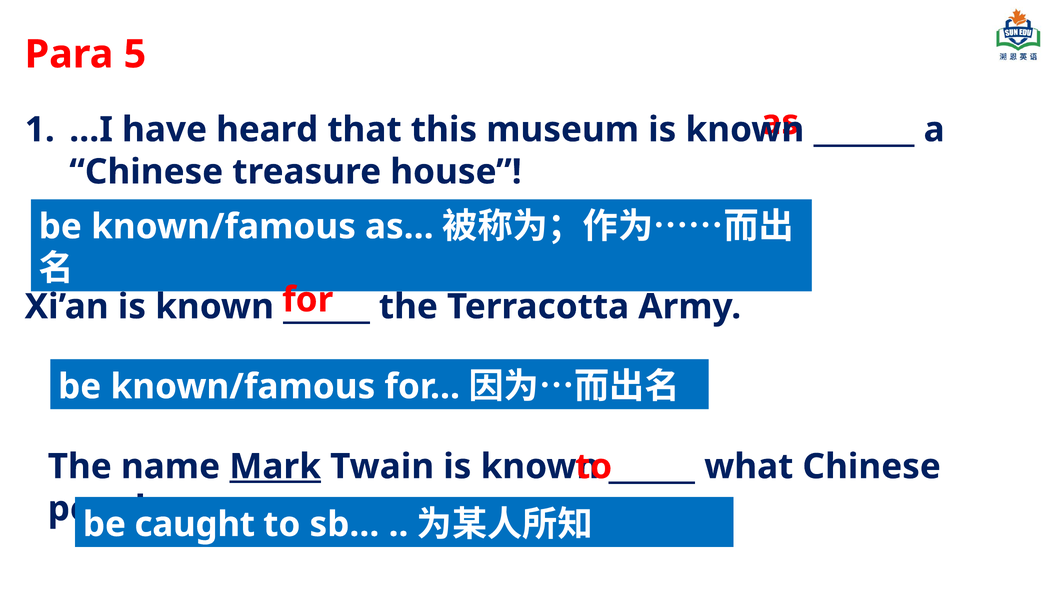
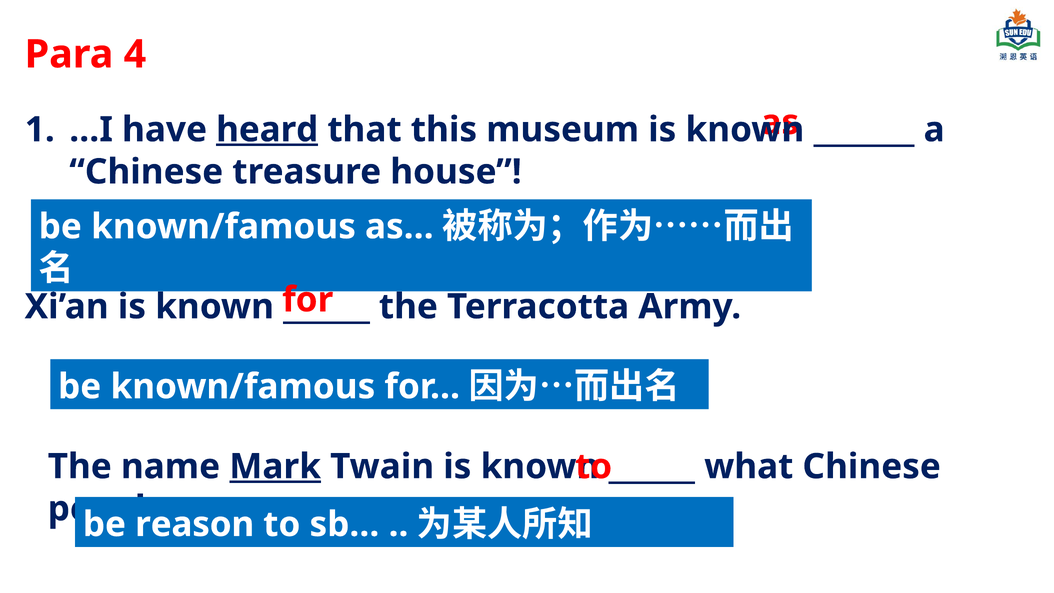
5: 5 -> 4 (135, 54)
heard underline: none -> present (267, 130)
caught: caught -> reason (195, 524)
